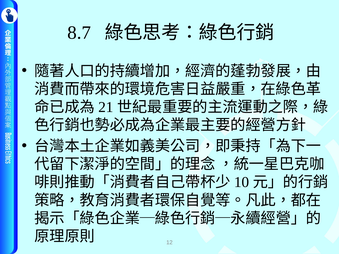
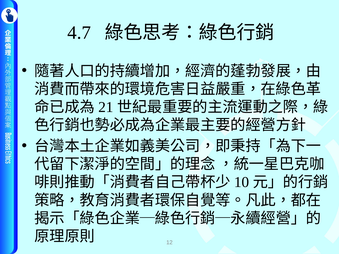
8.7: 8.7 -> 4.7 (79, 33)
